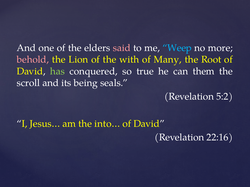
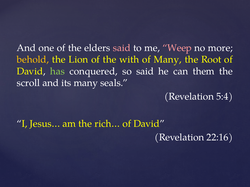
Weep colour: light blue -> pink (177, 48)
behold colour: pink -> yellow (33, 60)
so true: true -> said (145, 71)
its being: being -> many (86, 83)
5:2: 5:2 -> 5:4 (225, 97)
into…: into… -> rich… (107, 124)
